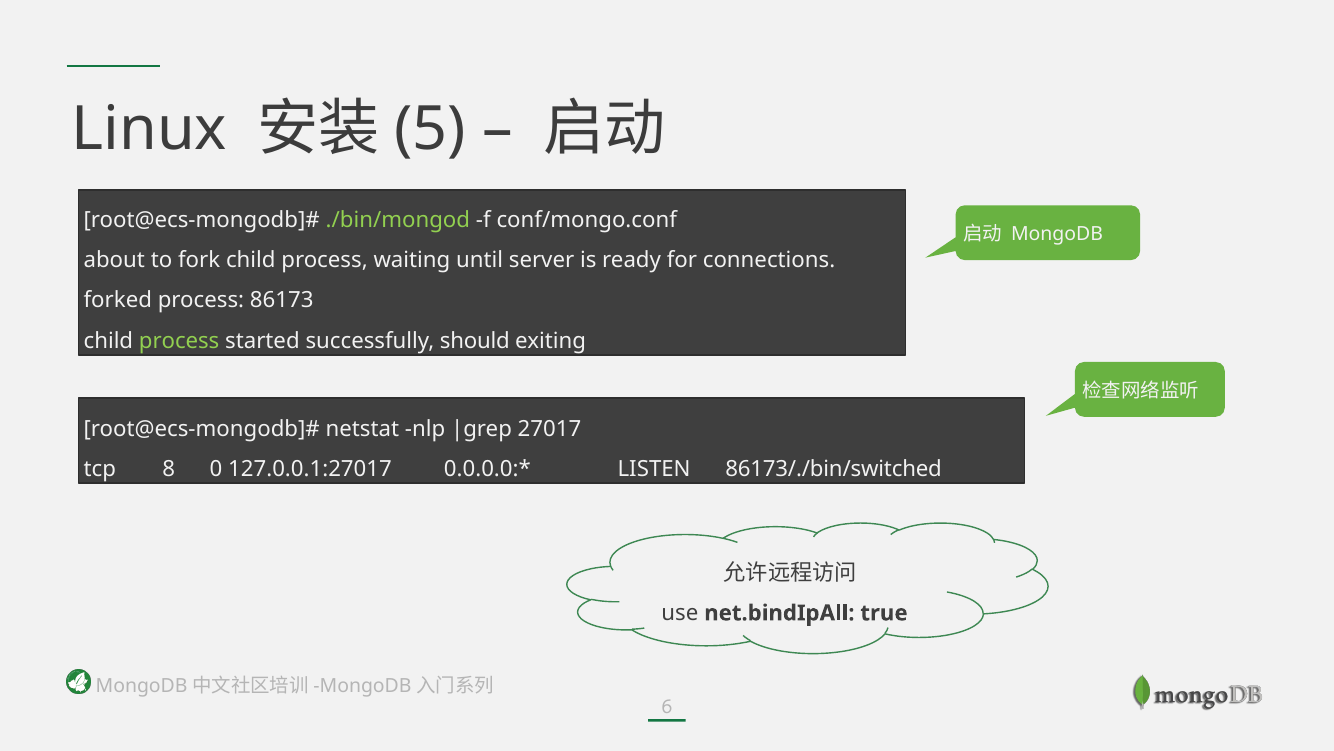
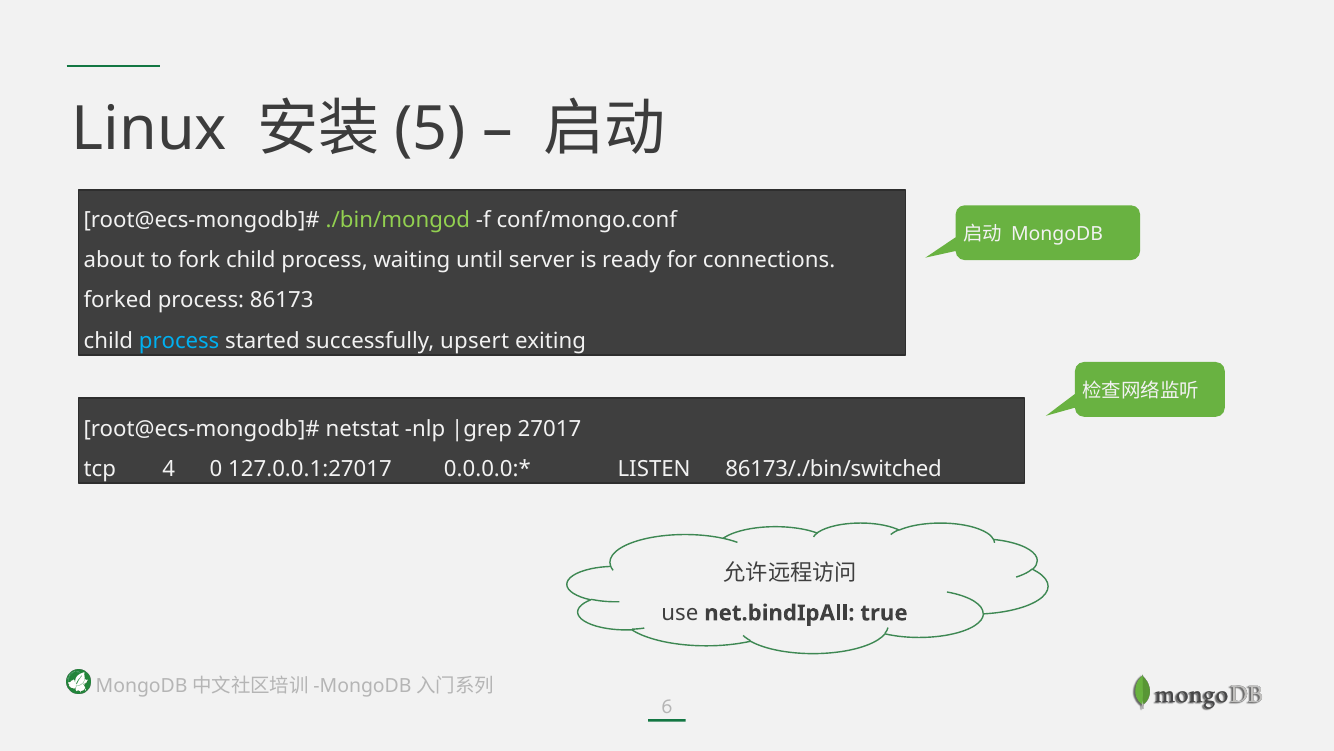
process colour: light green -> light blue (179, 340)
should: should -> upsert (475, 340)
8: 8 -> 4 (169, 468)
